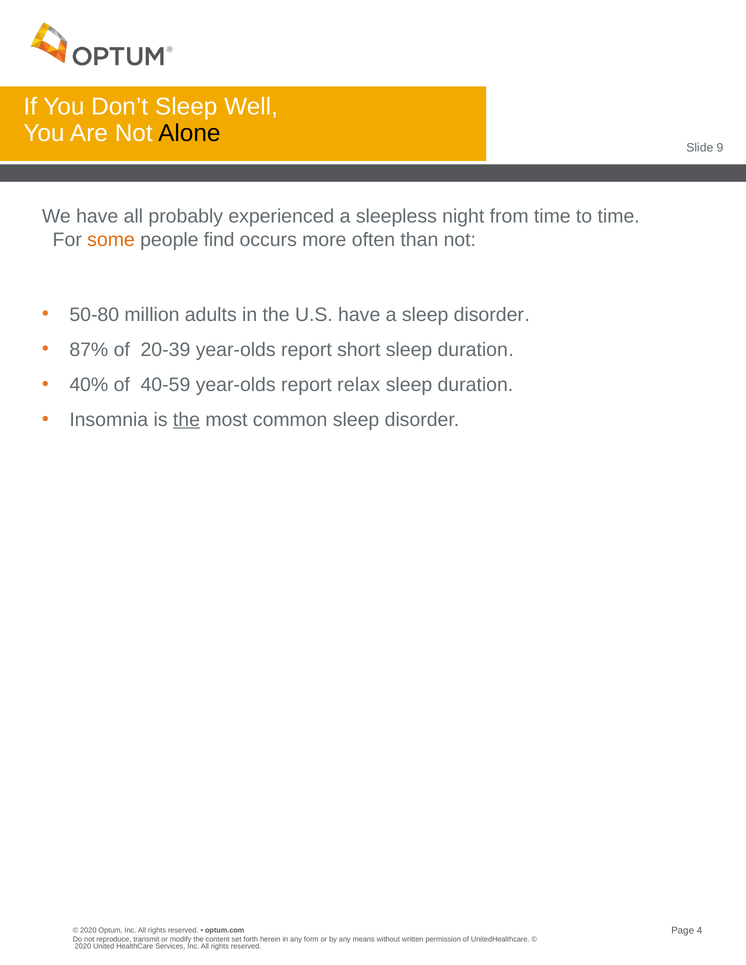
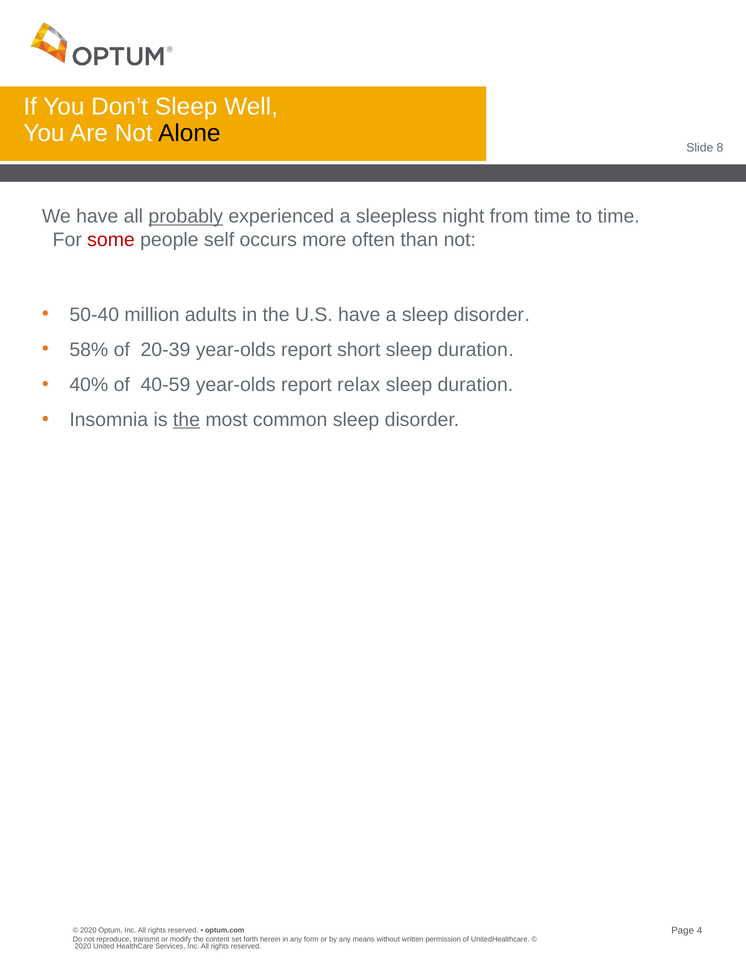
9: 9 -> 8 (720, 148)
probably underline: none -> present (186, 217)
some colour: orange -> red (111, 240)
find: find -> self (219, 240)
50-80: 50-80 -> 50-40 (94, 315)
87%: 87% -> 58% (89, 350)
